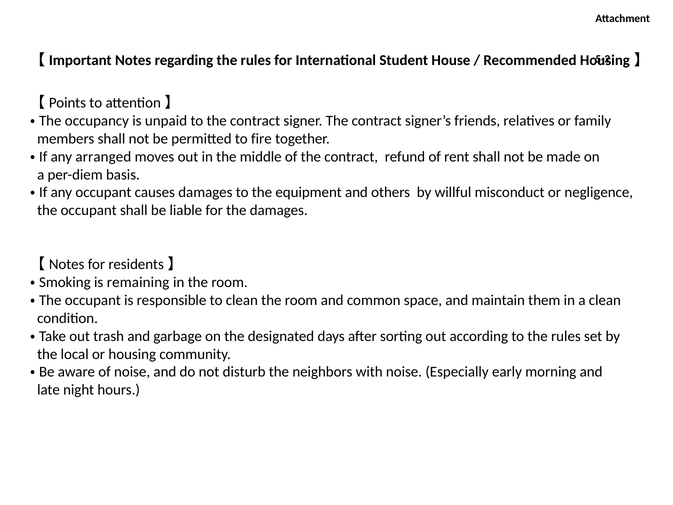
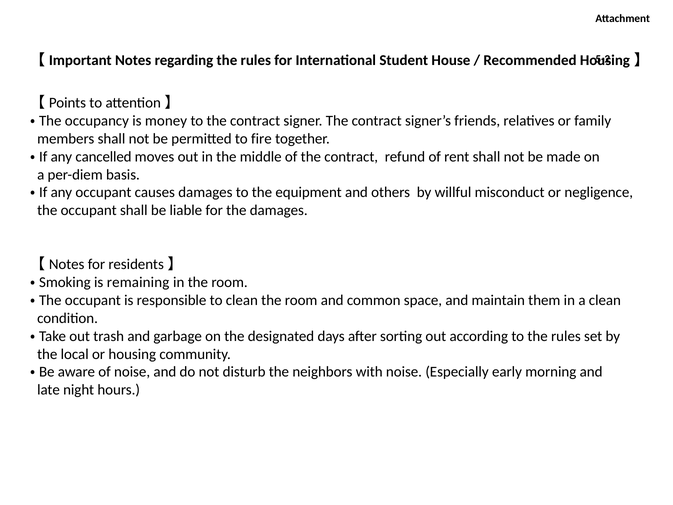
unpaid: unpaid -> money (166, 121)
arranged: arranged -> cancelled (103, 157)
